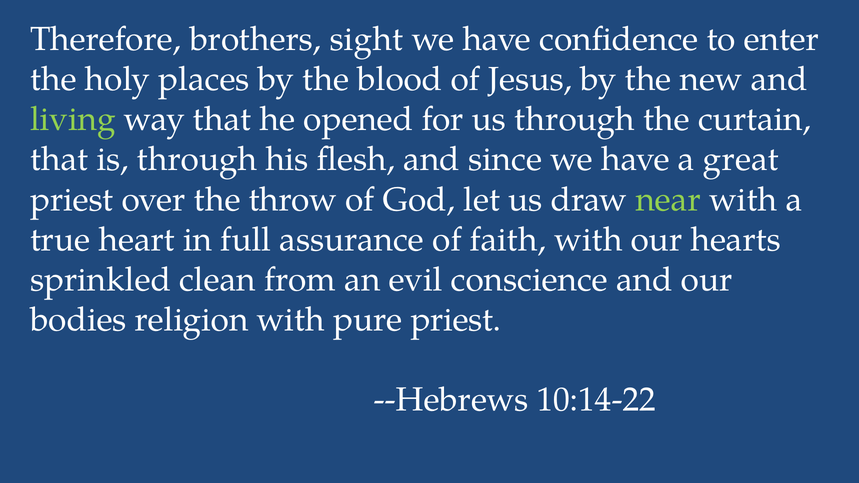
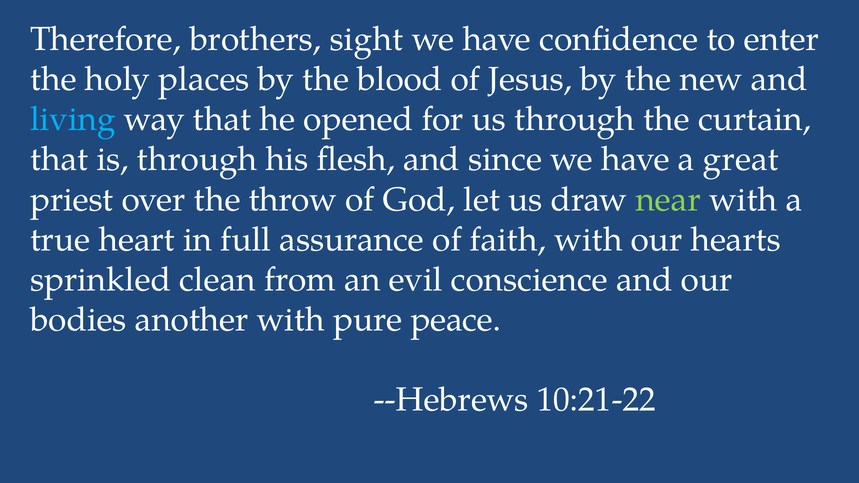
living colour: light green -> light blue (73, 119)
religion: religion -> another (192, 320)
pure priest: priest -> peace (456, 320)
10:14-22: 10:14-22 -> 10:21-22 (596, 400)
